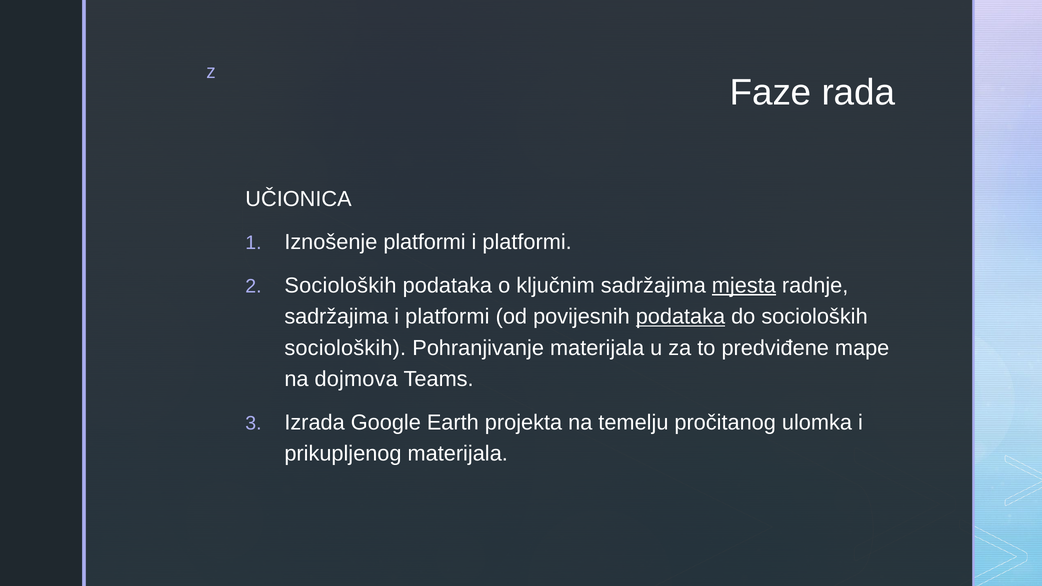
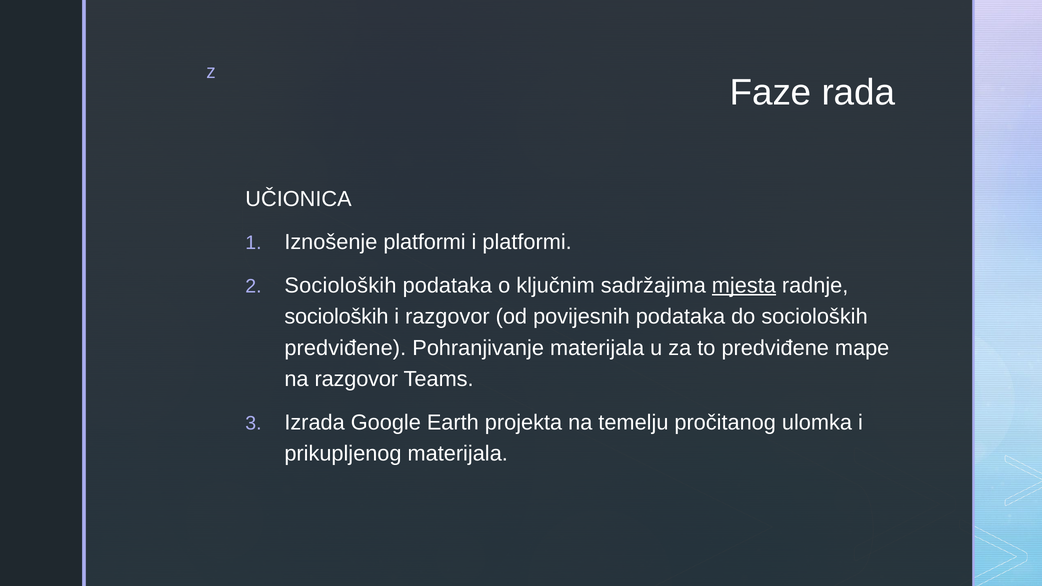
sadržajima: sadržajima -> socioloških (336, 317)
platformi: platformi -> razgovor (447, 317)
podataka underline: present -> none (680, 317)
socioloških: socioloških -> predviđene (345, 348)
na dojmova: dojmova -> razgovor (356, 379)
